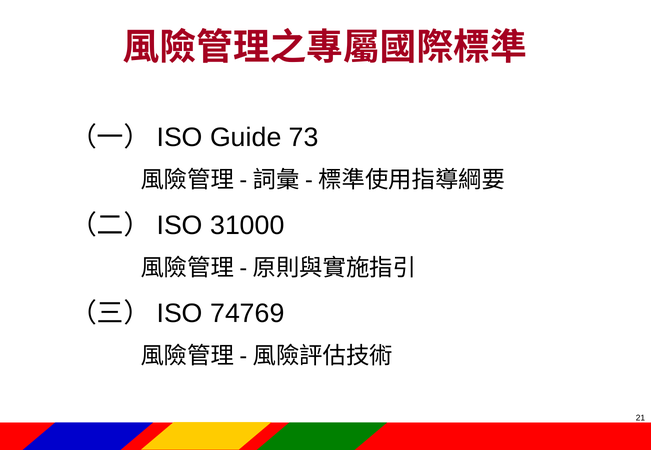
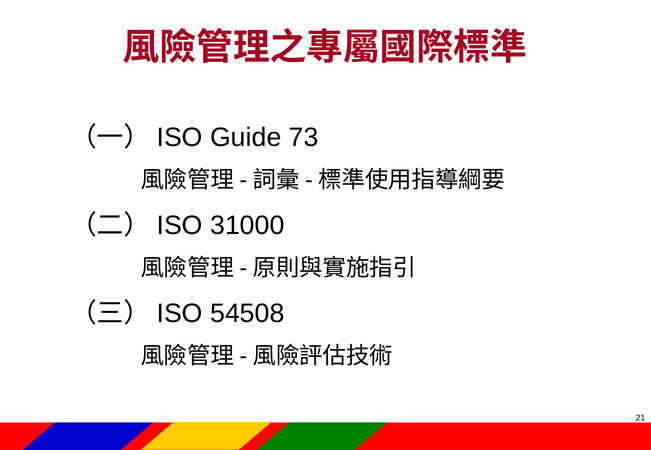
74769: 74769 -> 54508 (247, 314)
